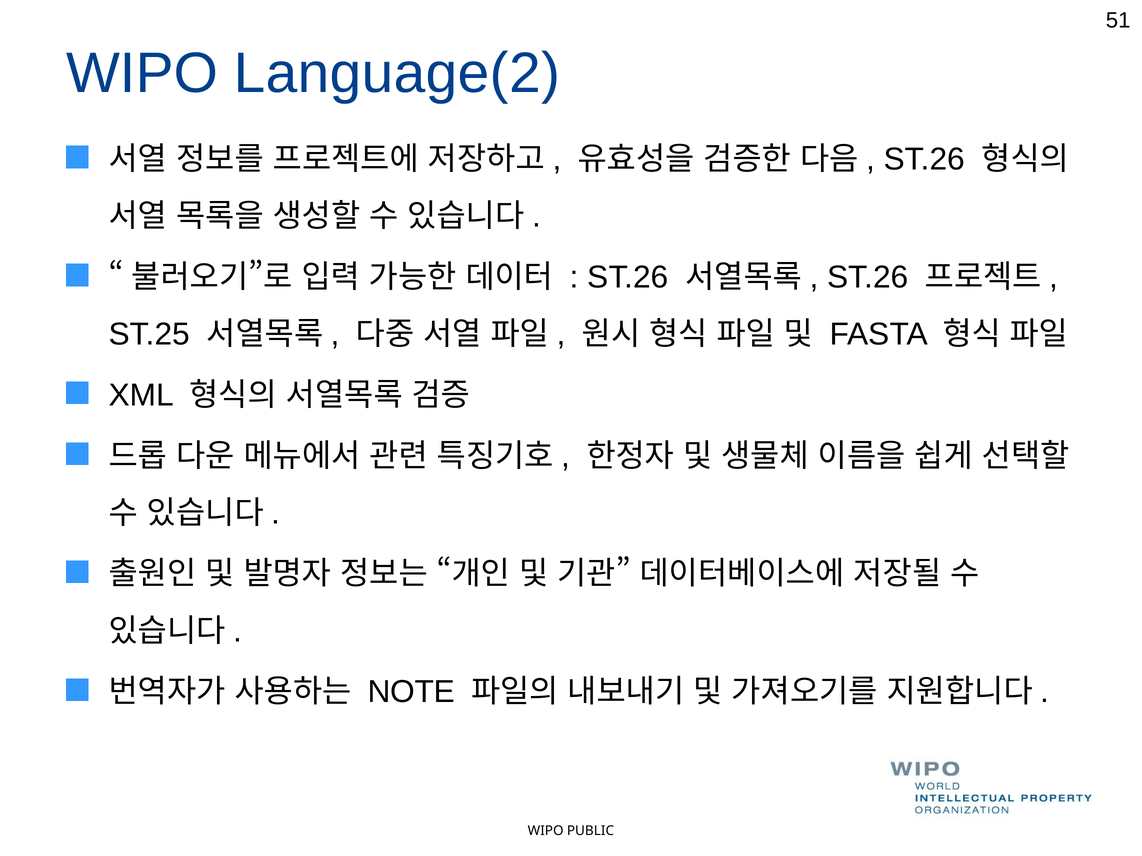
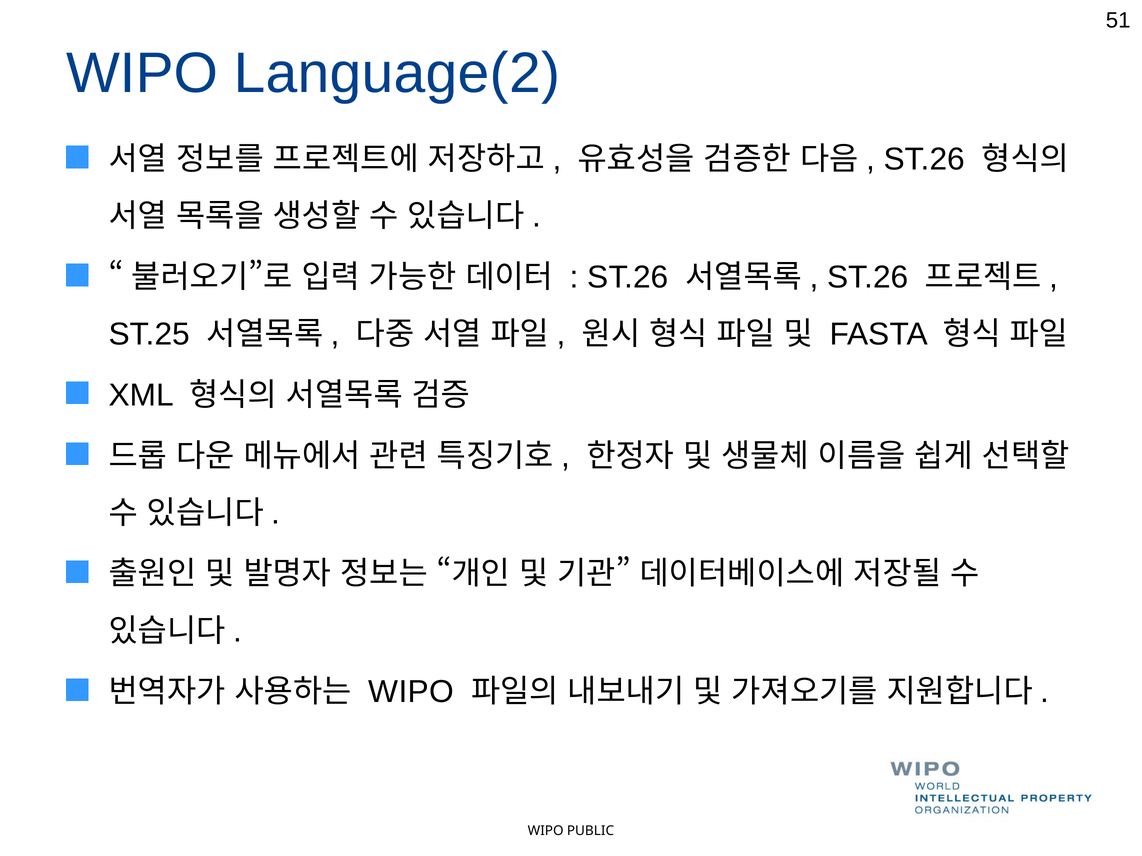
NOTE: NOTE -> WIPO (411, 692)
